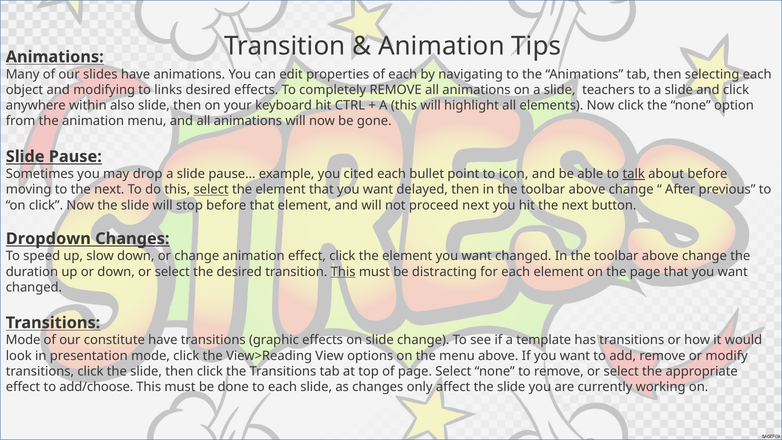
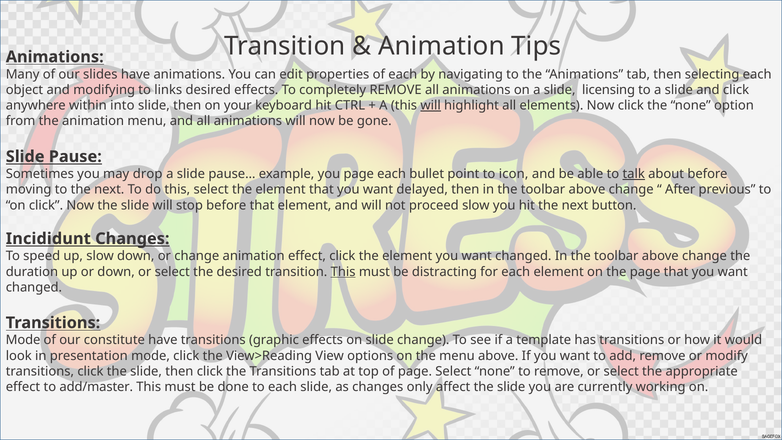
teachers: teachers -> licensing (609, 90)
also: also -> into (122, 105)
will underline: none -> present (431, 105)
you cited: cited -> page (359, 174)
select underline: present -> none (211, 190)
proceed next: next -> slow (476, 205)
Dropdown: Dropdown -> Incididunt (48, 239)
add/choose: add/choose -> add/master (96, 387)
